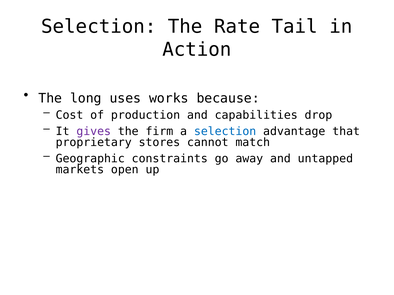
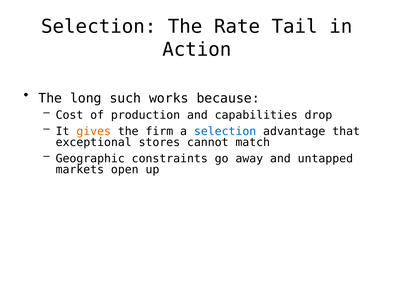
uses: uses -> such (125, 98)
gives colour: purple -> orange (94, 131)
proprietary: proprietary -> exceptional (94, 142)
